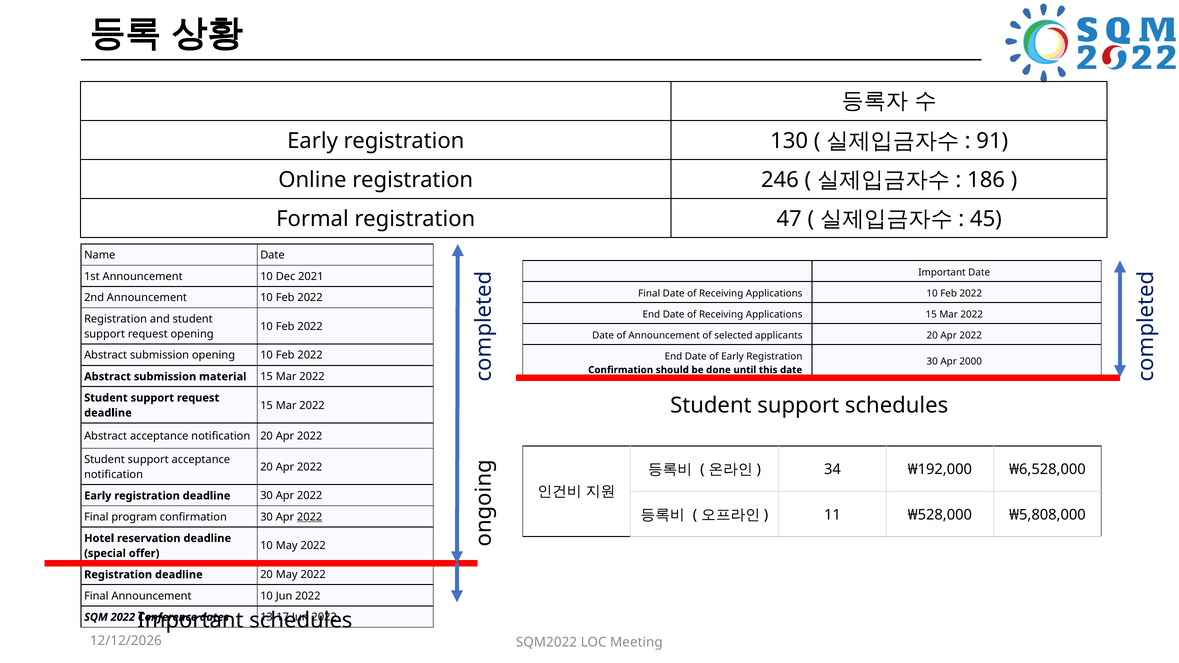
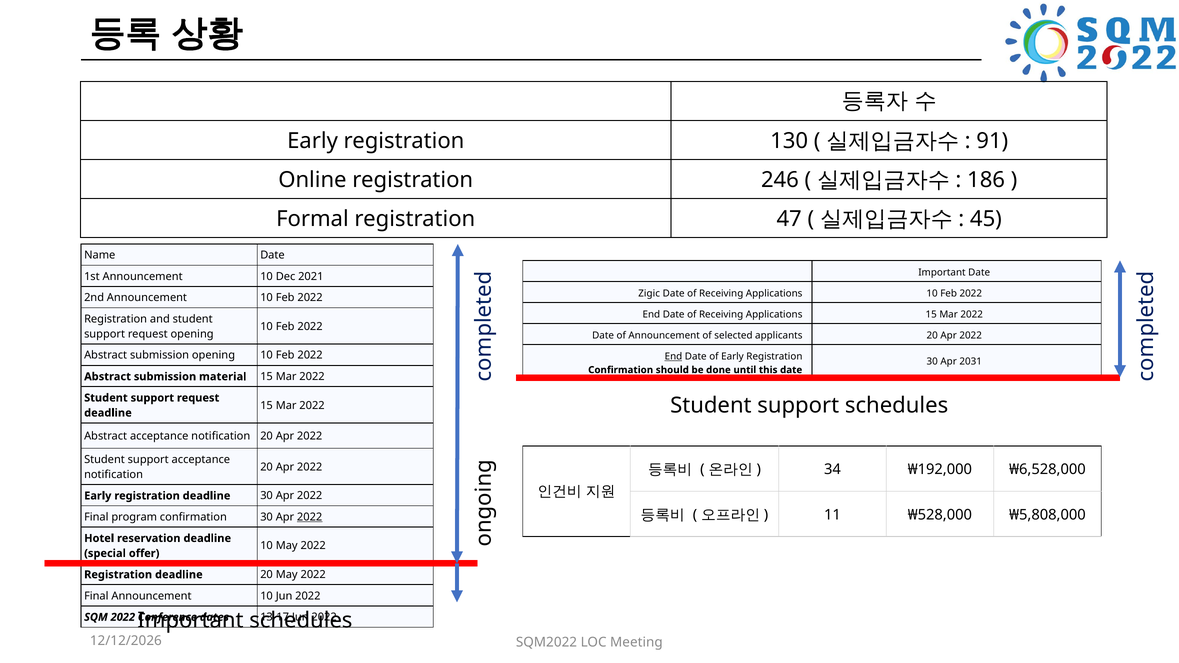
Final: Final -> Zigic (649, 293)
End underline: none -> present (673, 356)
2000: 2000 -> 2031 (971, 361)
